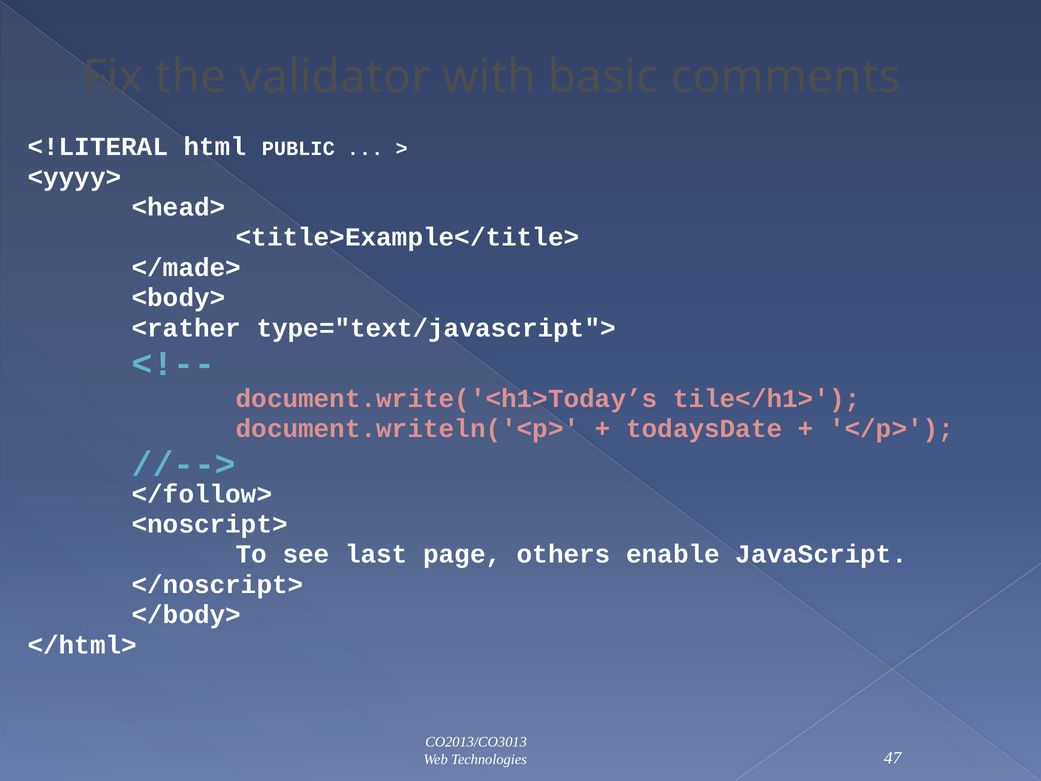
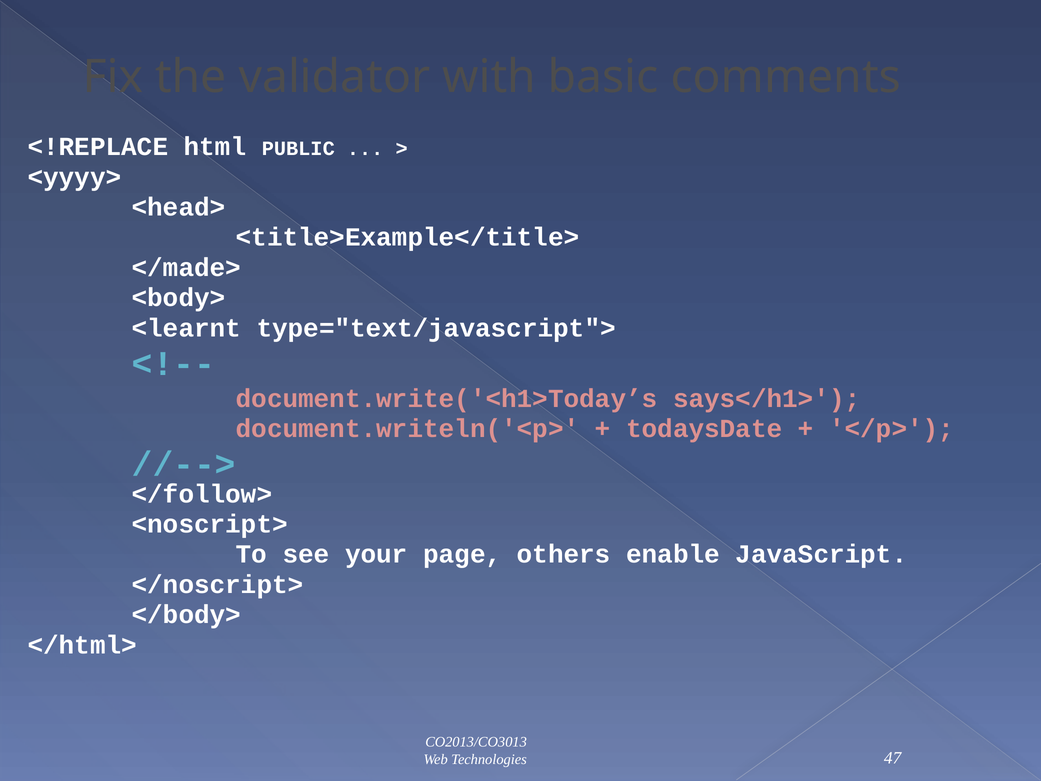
<!LITERAL: <!LITERAL -> <!REPLACE (98, 147)
<rather: <rather -> <learnt (186, 328)
tile</h1>: tile</h1> -> says</h1> (767, 398)
last: last -> your (376, 554)
